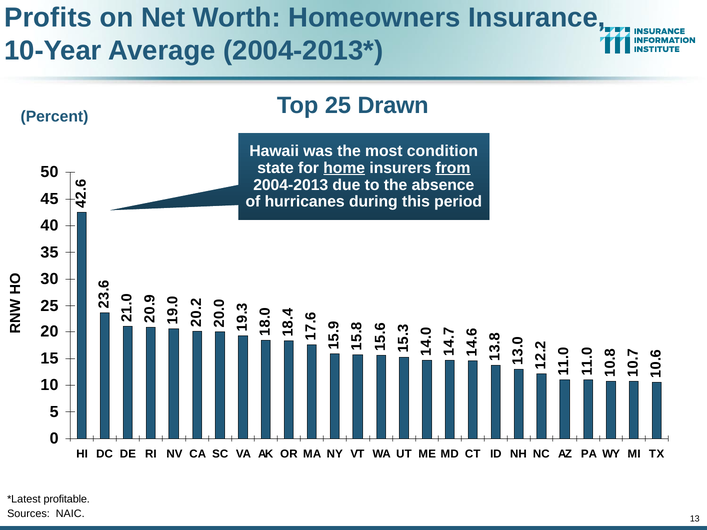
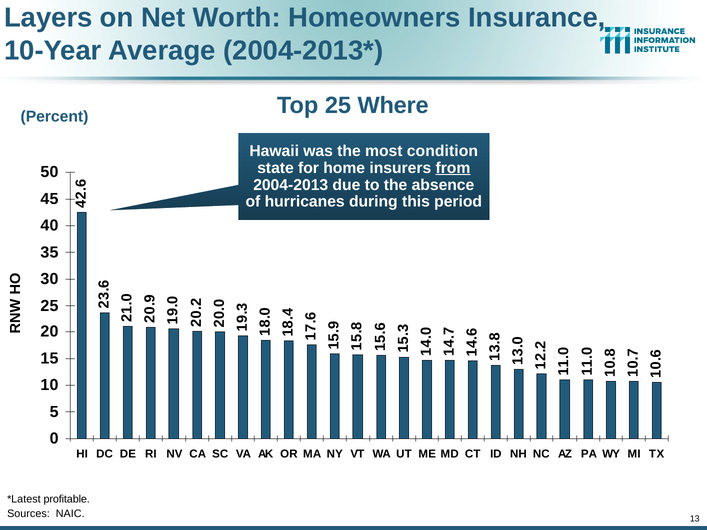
Profits: Profits -> Layers (48, 18)
Drawn: Drawn -> Where (393, 105)
home underline: present -> none (344, 168)
